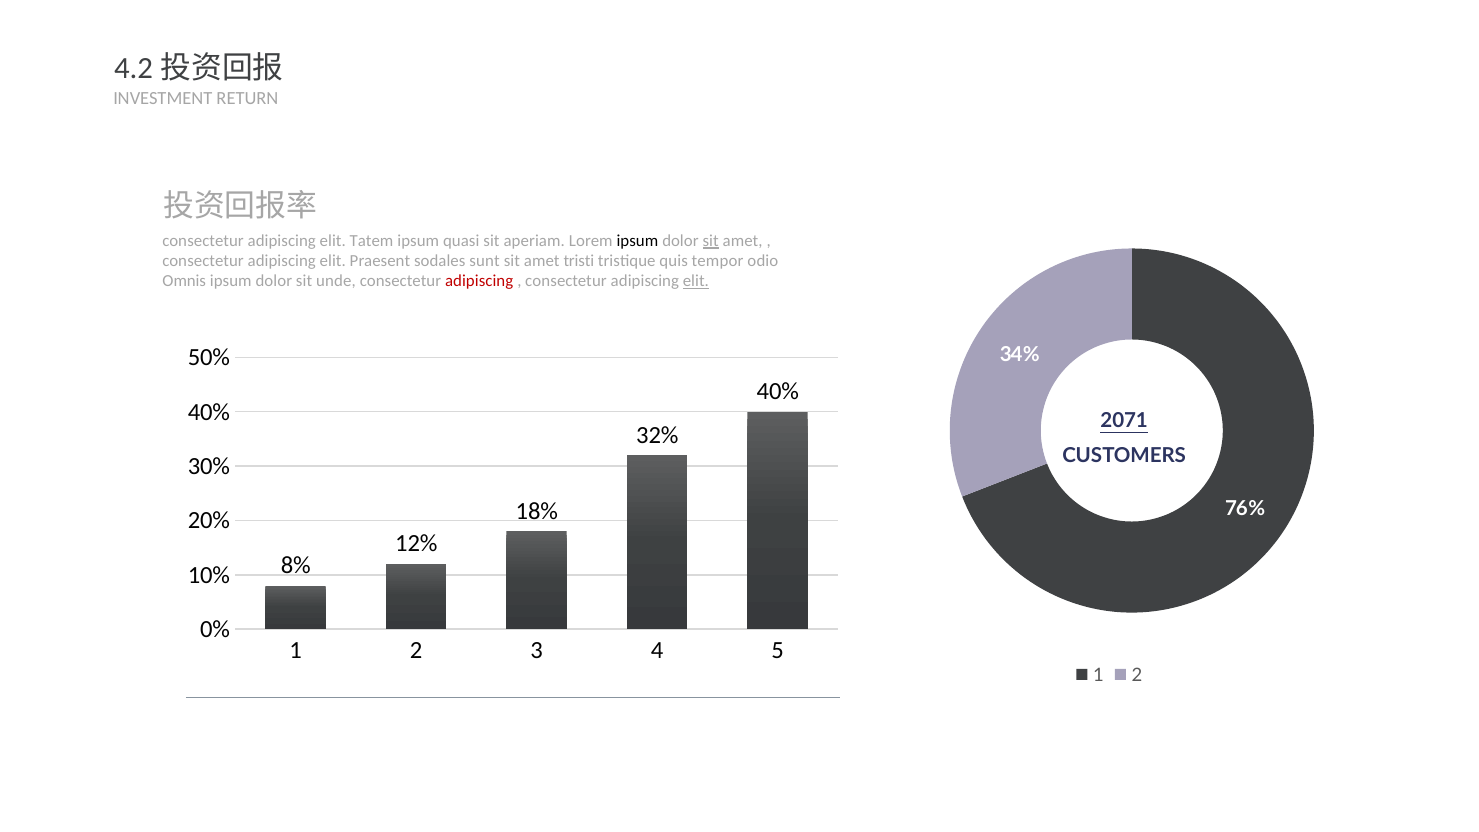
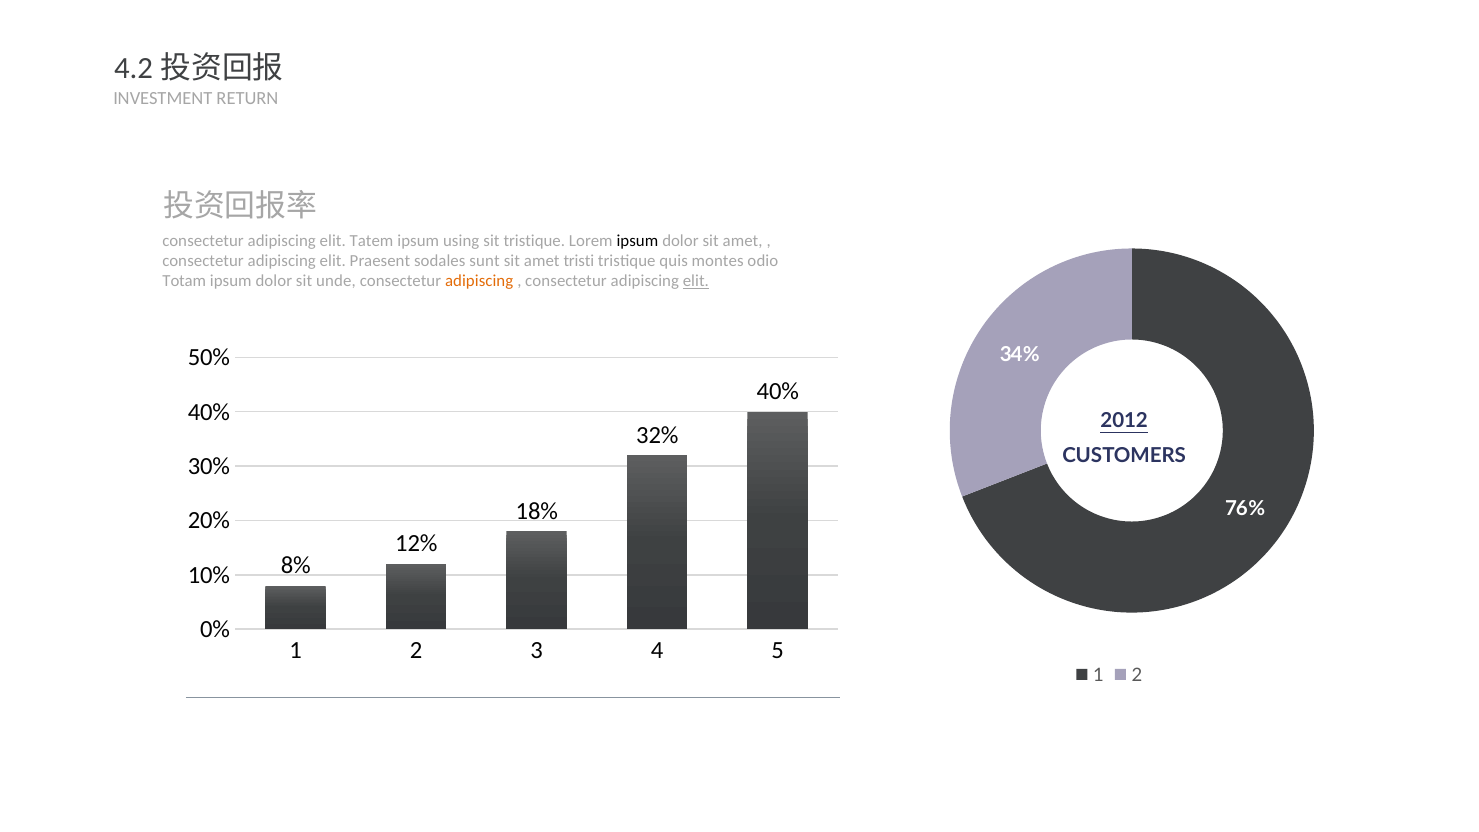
quasi: quasi -> using (461, 241)
sit aperiam: aperiam -> tristique (534, 241)
sit underline: present -> none (711, 241)
tempor: tempor -> montes (718, 261)
Omnis: Omnis -> Totam (184, 281)
adipiscing colour: red -> orange (479, 281)
2071: 2071 -> 2012 (1124, 420)
